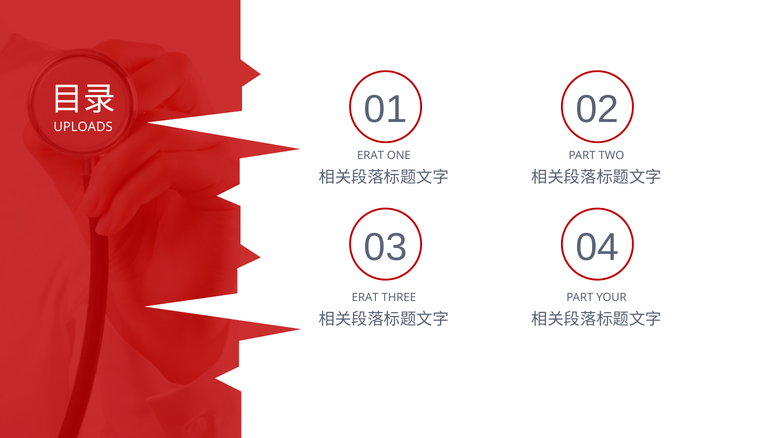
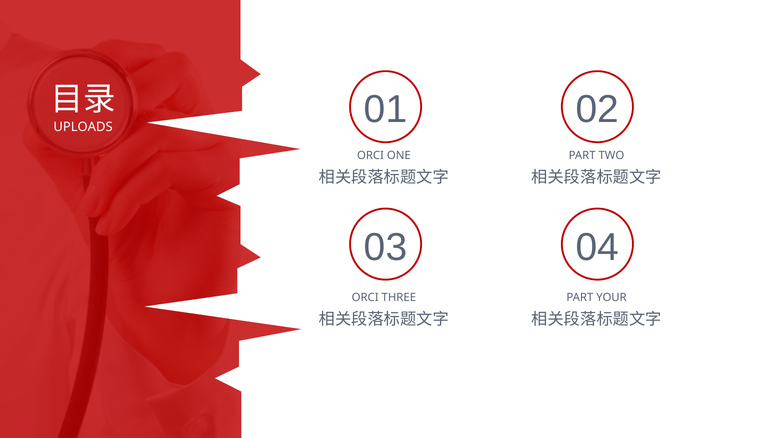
ERAT: ERAT -> ORCI (370, 156)
ERAT: ERAT -> ORCI (365, 298)
